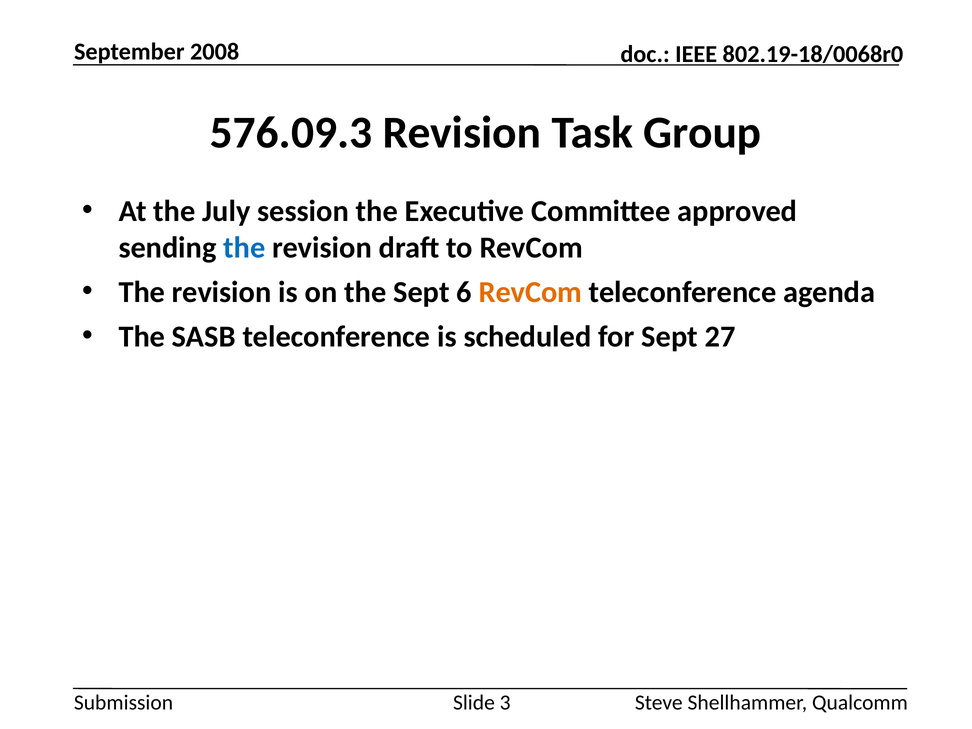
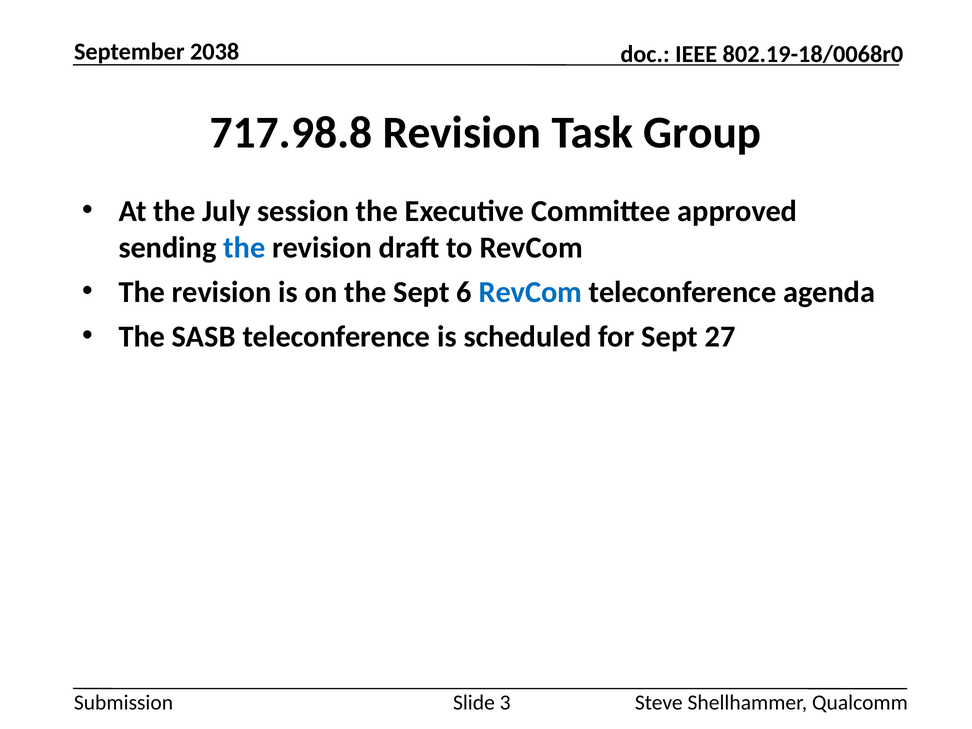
2008: 2008 -> 2038 (215, 52)
576.09.3: 576.09.3 -> 717.98.8 (291, 133)
RevCom colour: orange -> blue (530, 292)
